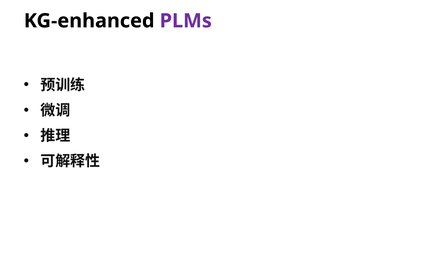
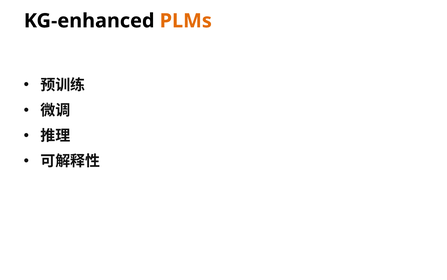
PLMs colour: purple -> orange (186, 21)
